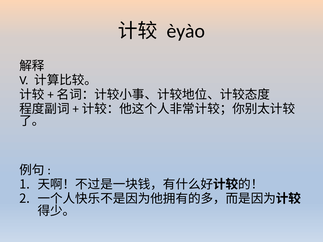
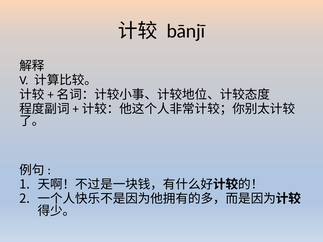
èyào: èyào -> bānjī (186, 31)
